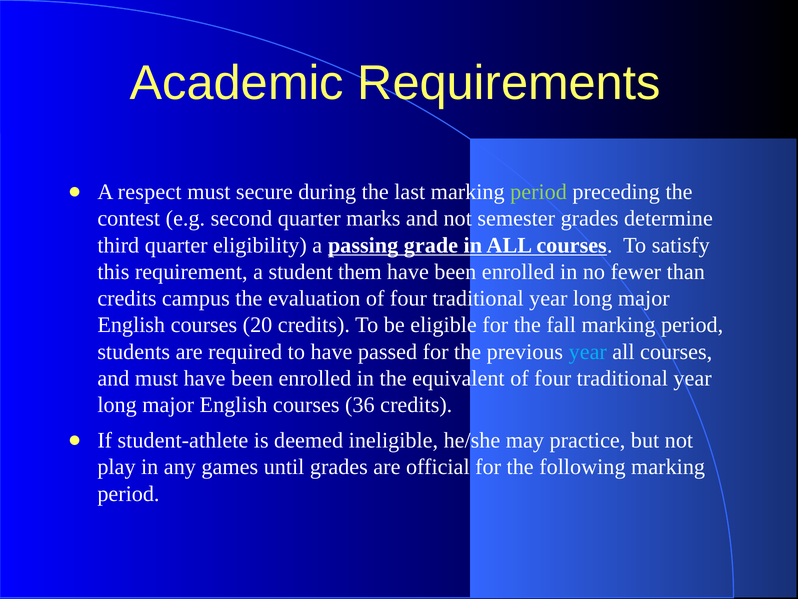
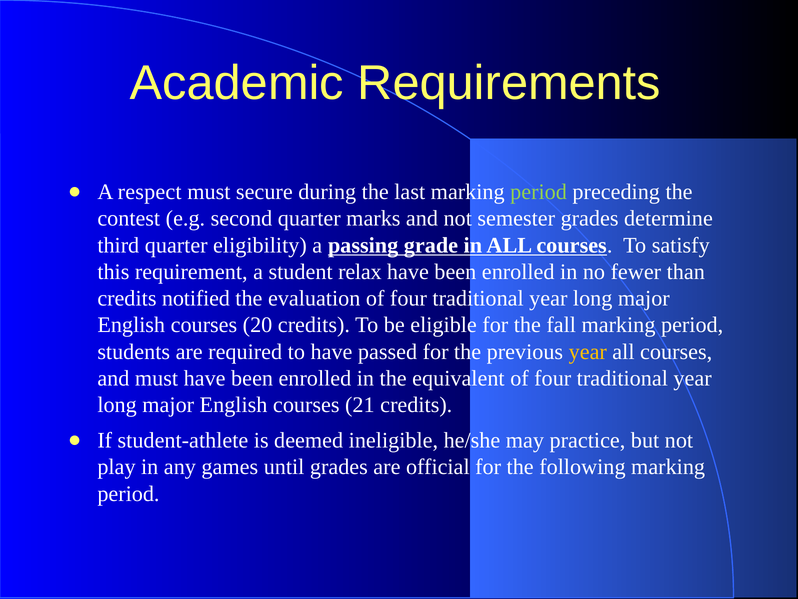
them: them -> relax (360, 272)
campus: campus -> notified (196, 298)
year colour: light blue -> yellow (588, 351)
36: 36 -> 21 (360, 405)
